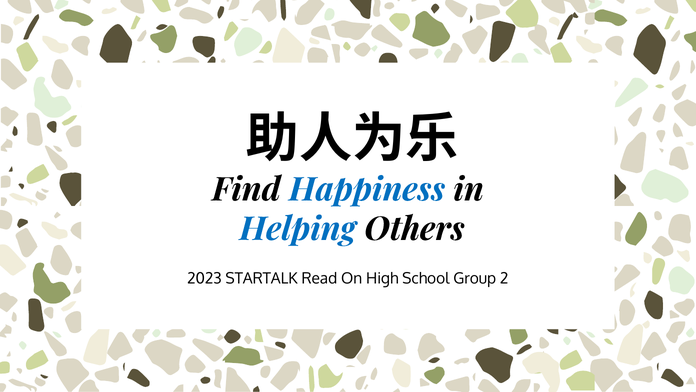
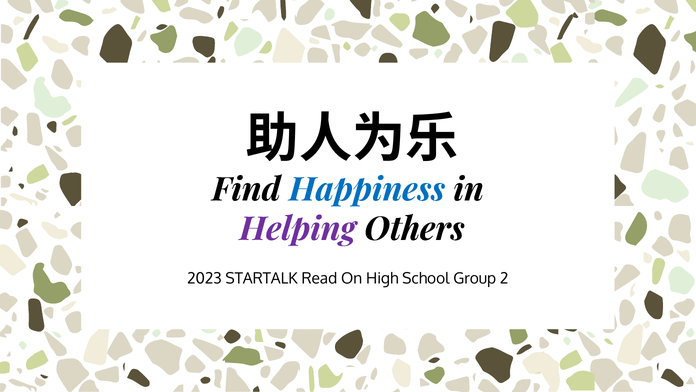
Helping colour: blue -> purple (298, 229)
